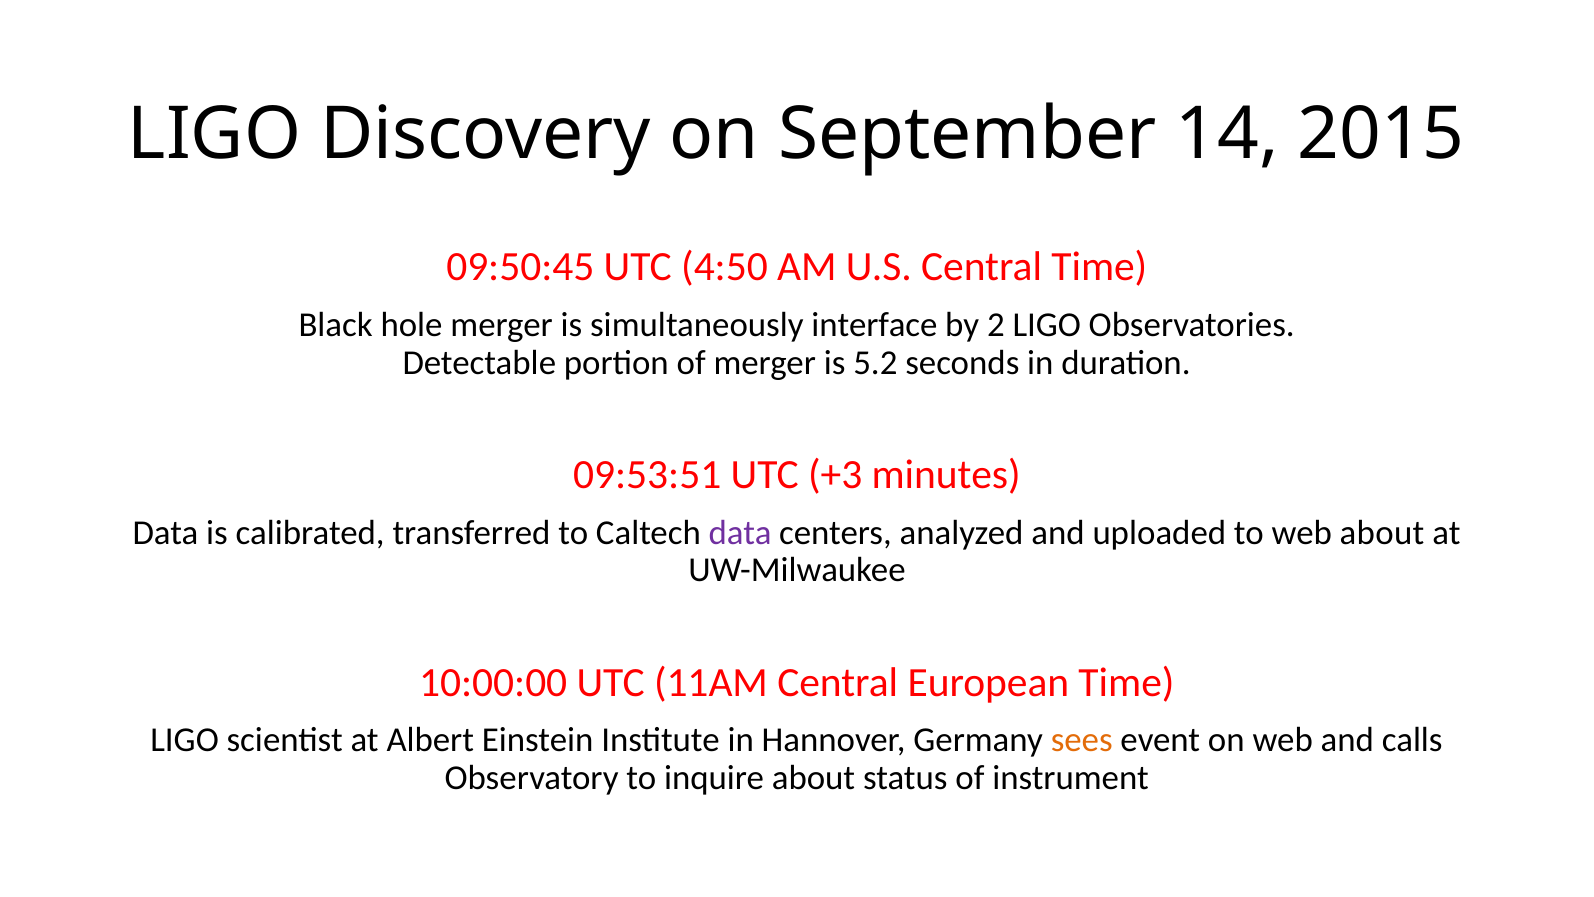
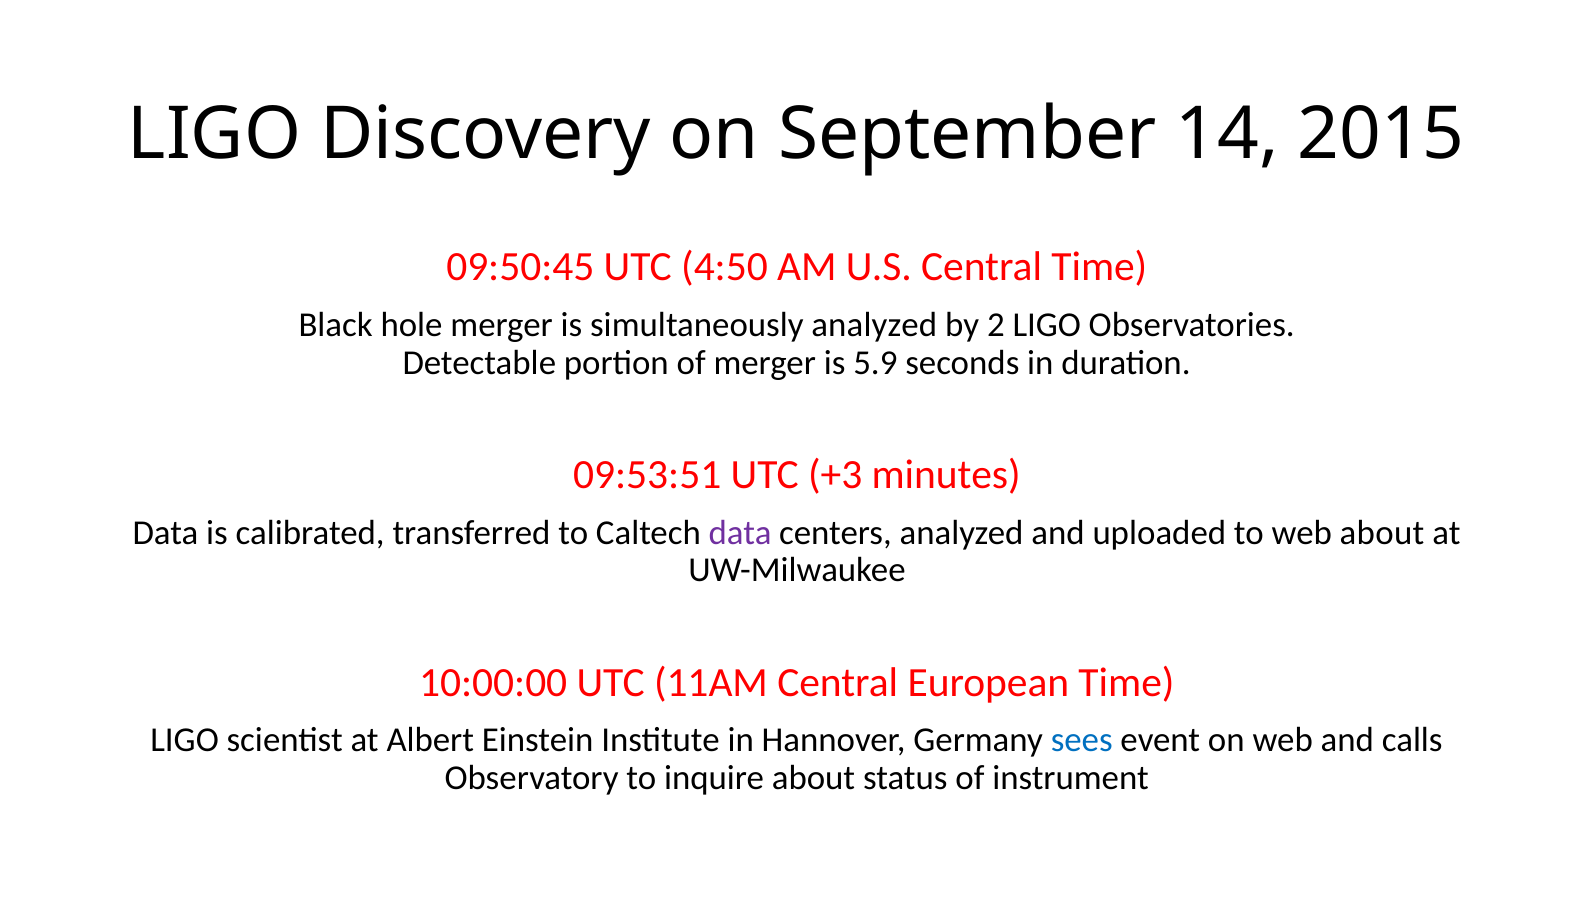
simultaneously interface: interface -> analyzed (874, 325)
5.2: 5.2 -> 5.9 (875, 362)
sees colour: orange -> blue (1082, 740)
